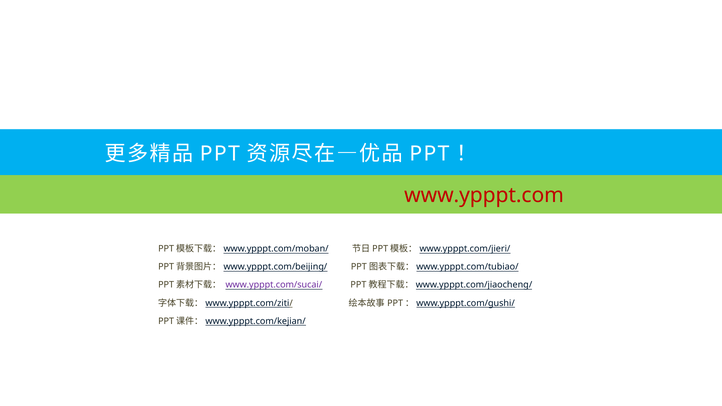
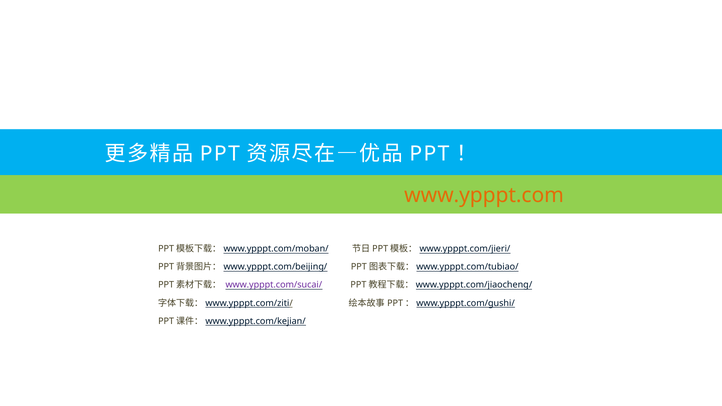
www.ypppt.com colour: red -> orange (484, 196)
